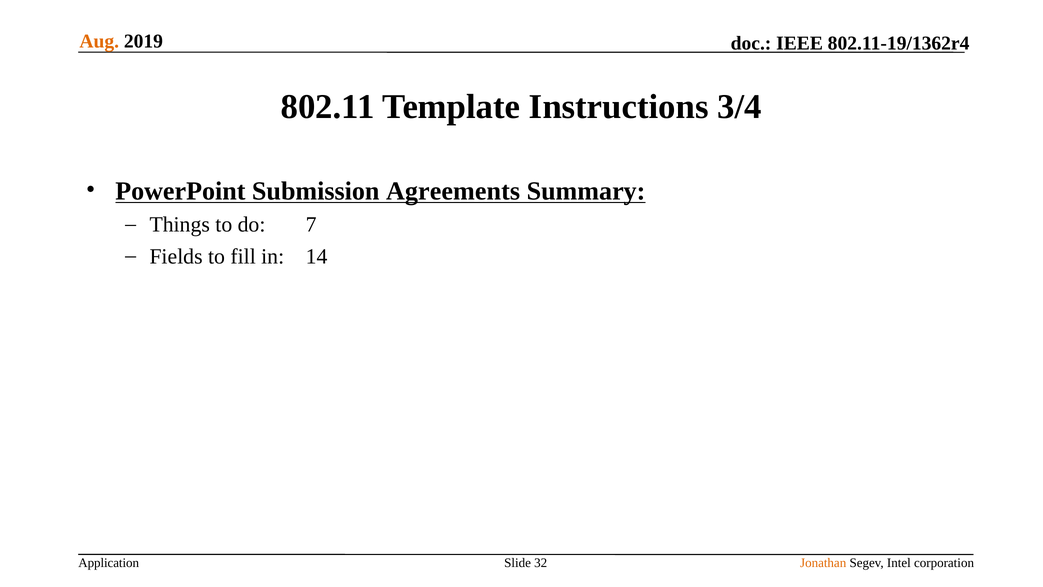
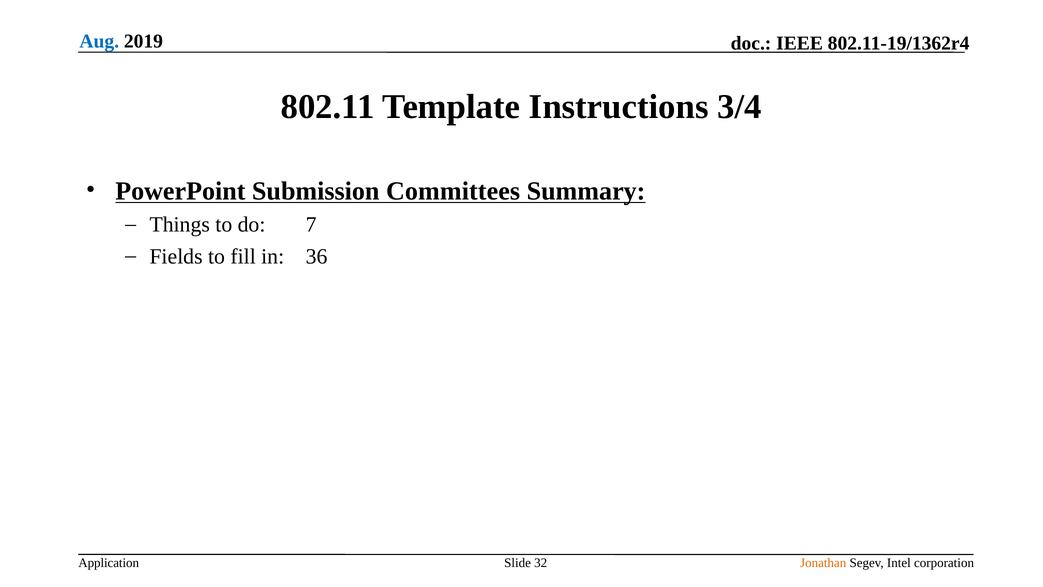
Aug colour: orange -> blue (99, 41)
Agreements: Agreements -> Committees (453, 191)
14: 14 -> 36 (317, 256)
